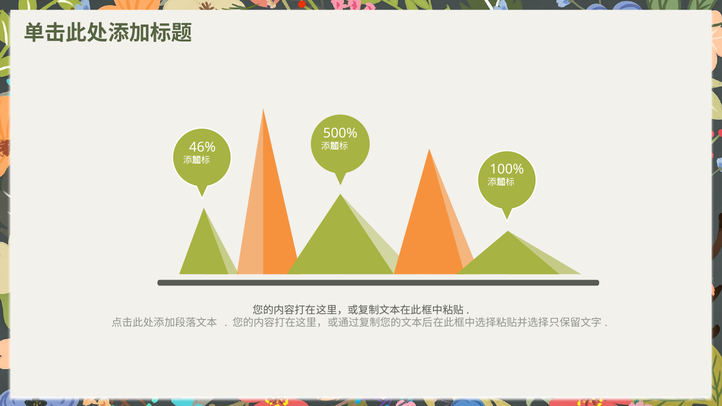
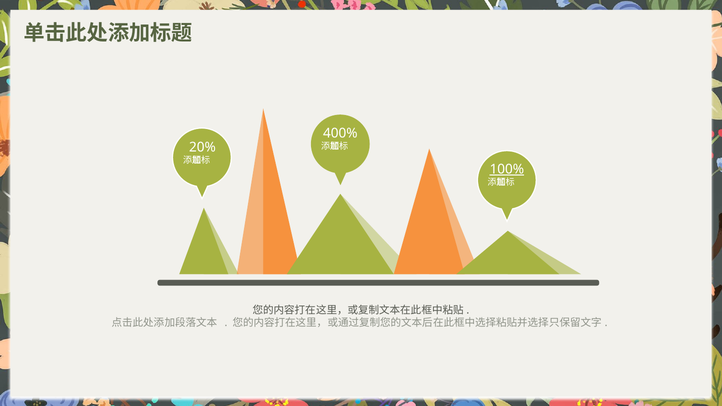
500%: 500% -> 400% (340, 133)
46%: 46% -> 20% (202, 148)
100% underline: none -> present (507, 169)
